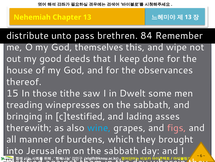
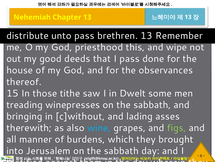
brethren 84: 84 -> 13 (146, 36)
themselves: themselves -> priesthood (99, 47)
I keep: keep -> pass (130, 59)
c]testified: c]testified -> c]without (80, 116)
figs colour: pink -> light green (177, 127)
